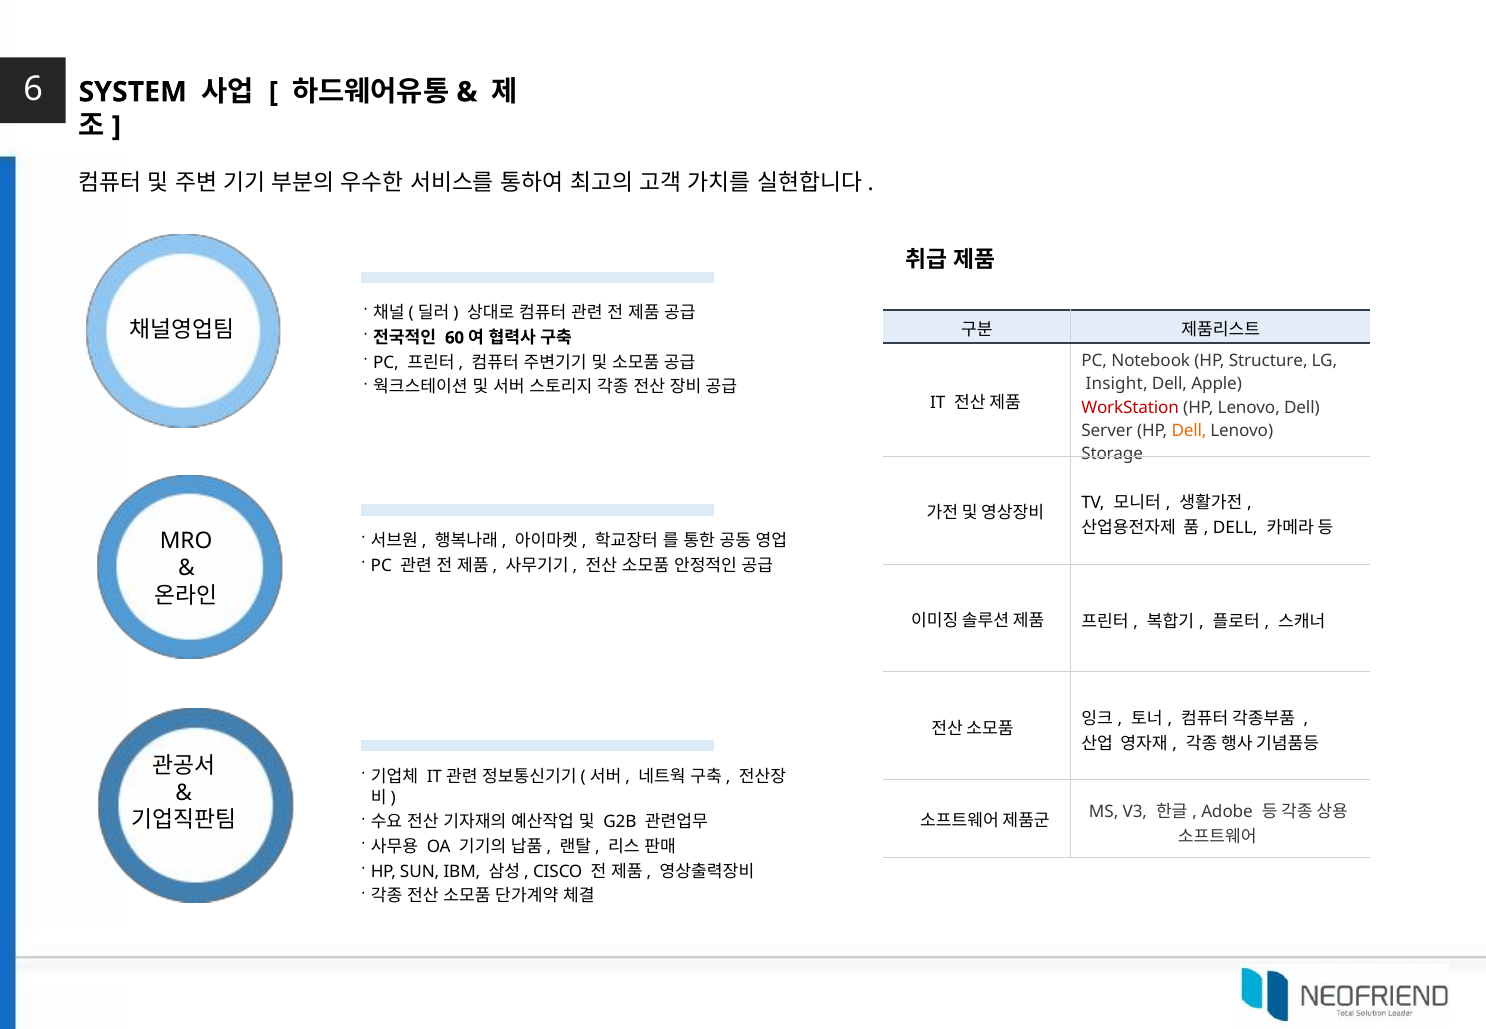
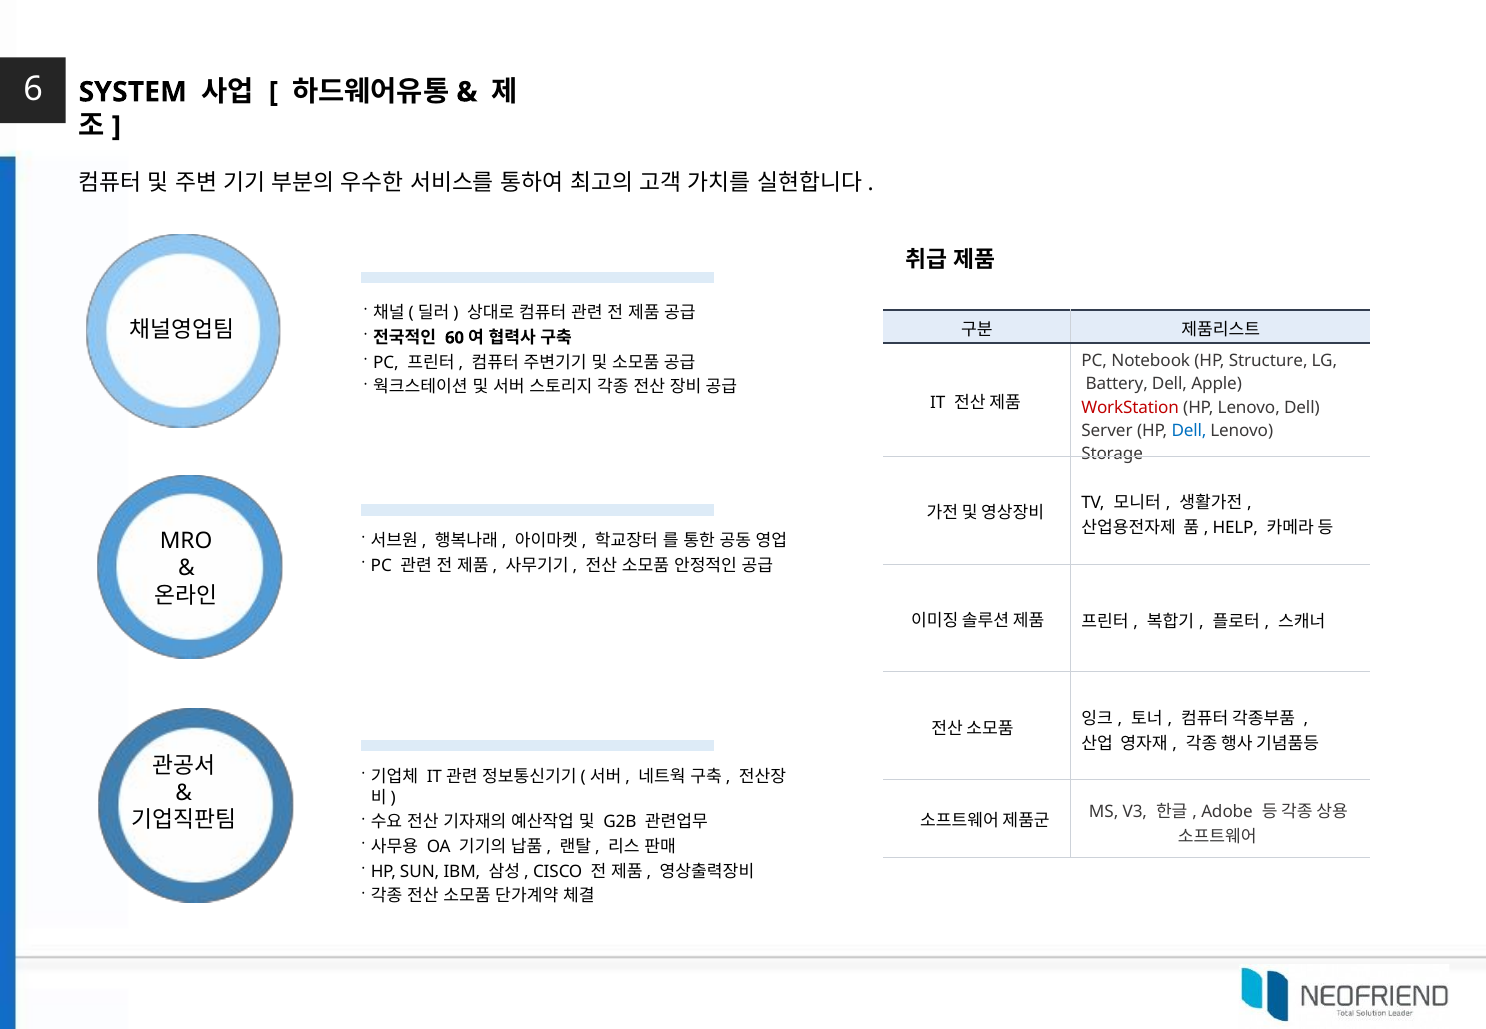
Insight: Insight -> Battery (1117, 384)
Dell colour: orange -> blue (1189, 431)
DELL: DELL -> HELP (1235, 528)
